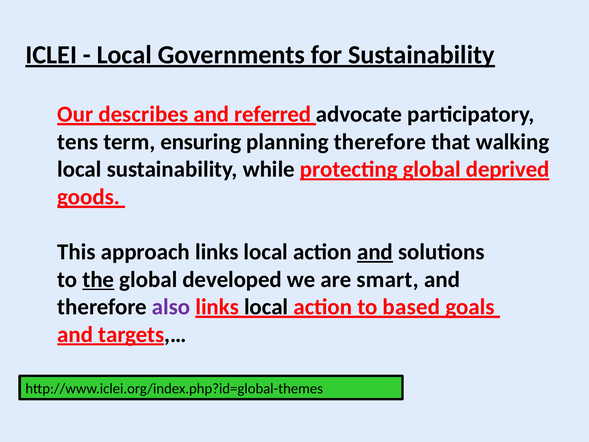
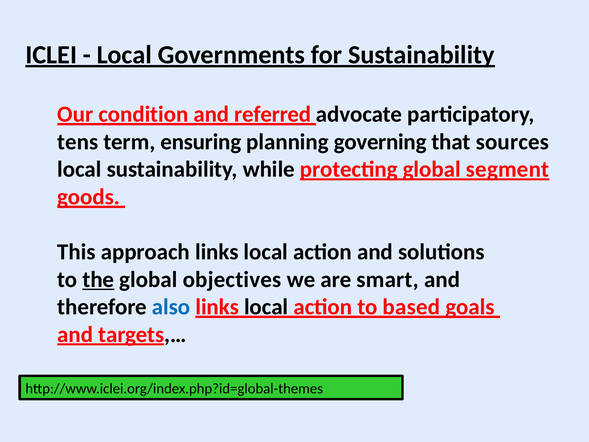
describes: describes -> condition (143, 114)
planning therefore: therefore -> governing (380, 142)
walking: walking -> sources (512, 142)
deprived: deprived -> segment (508, 169)
and underline: present -> none (375, 252)
developed: developed -> objectives (232, 279)
also colour: purple -> blue (171, 307)
